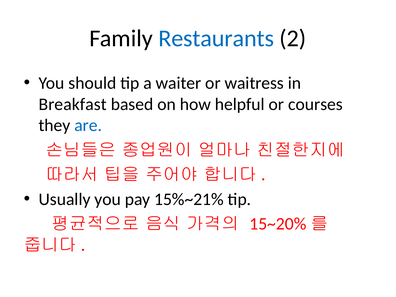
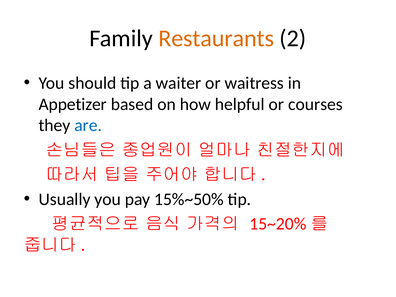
Restaurants colour: blue -> orange (216, 38)
Breakfast: Breakfast -> Appetizer (73, 104)
15%~21%: 15%~21% -> 15%~50% (189, 199)
